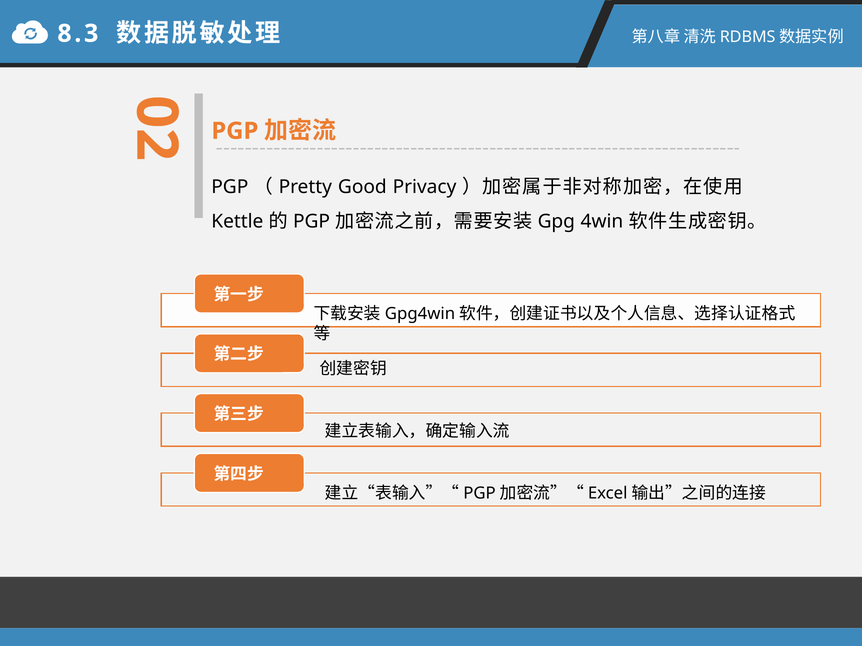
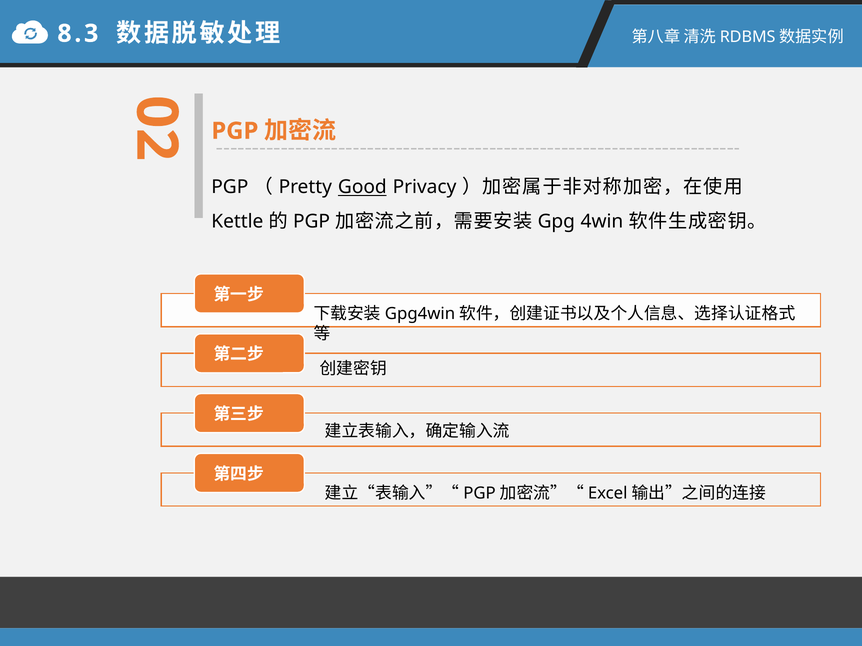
Good underline: none -> present (362, 187)
